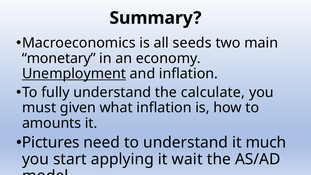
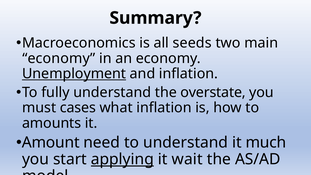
monetary: monetary -> economy (59, 58)
calculate: calculate -> overstate (213, 92)
given: given -> cases (78, 108)
Pictures: Pictures -> Amount (51, 142)
applying underline: none -> present (122, 159)
